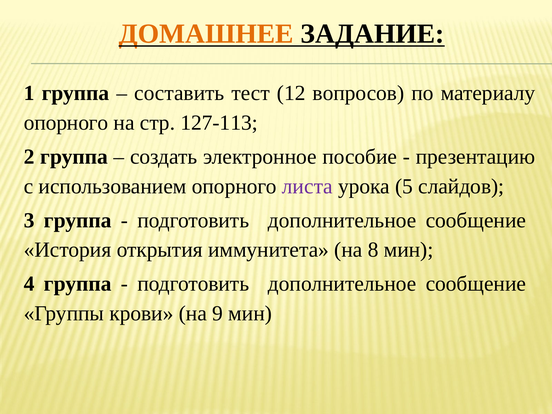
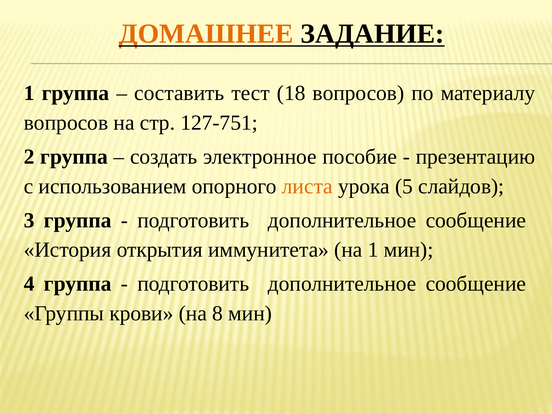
12: 12 -> 18 (291, 93)
опорного: опорного -> вопросов (66, 123)
127-113: 127-113 -> 127-751 (219, 123)
листа colour: purple -> orange (307, 186)
на 8: 8 -> 1 (373, 250)
9: 9 -> 8 (218, 313)
